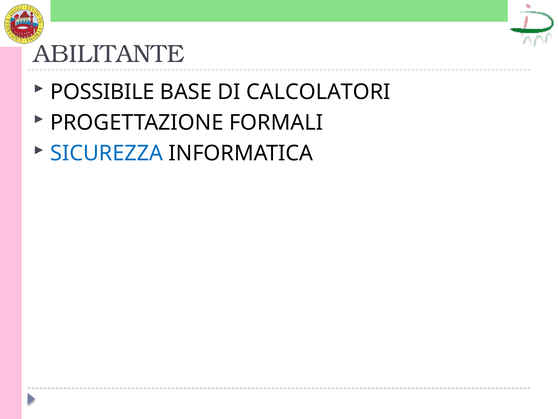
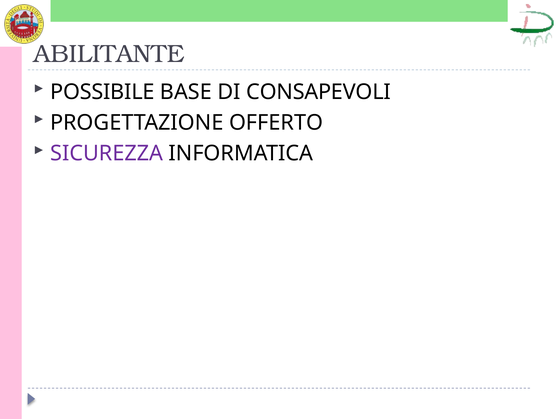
CALCOLATORI: CALCOLATORI -> CONSAPEVOLI (319, 92)
FORMALI: FORMALI -> OFFERTO (276, 122)
SICUREZZA colour: blue -> purple (107, 153)
